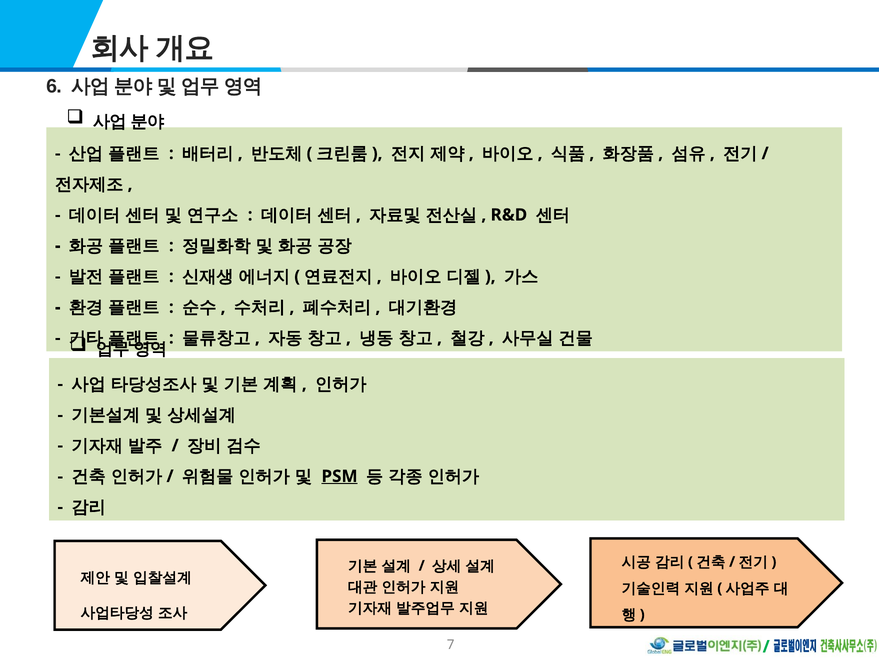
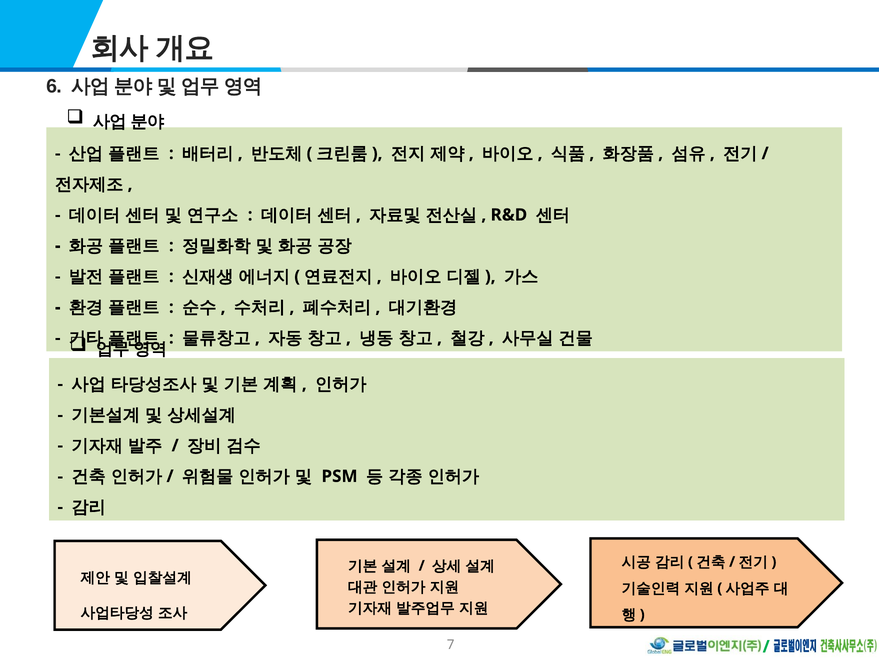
PSM underline: present -> none (340, 476)
